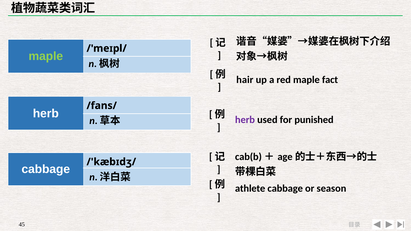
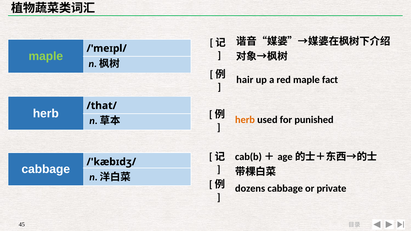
/fans/: /fans/ -> /that/ (102, 106)
herb colour: purple -> orange (245, 120)
athlete: athlete -> dozens (250, 189)
season: season -> private (332, 189)
